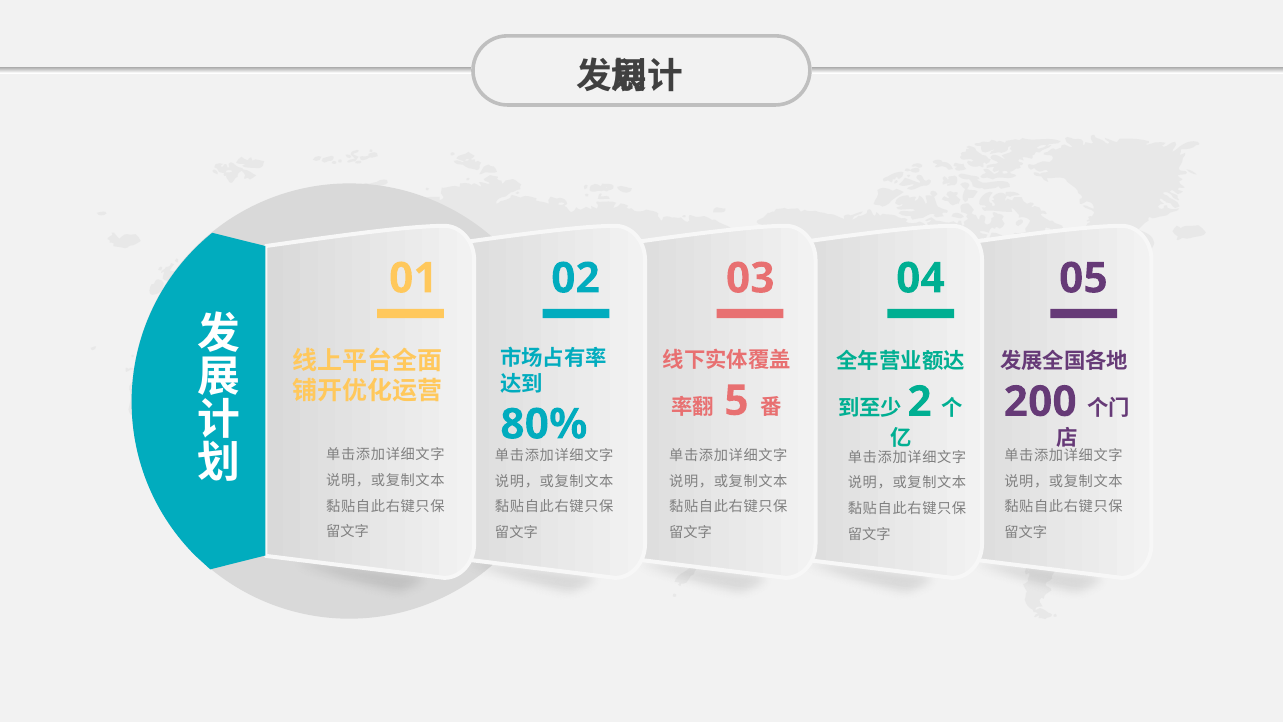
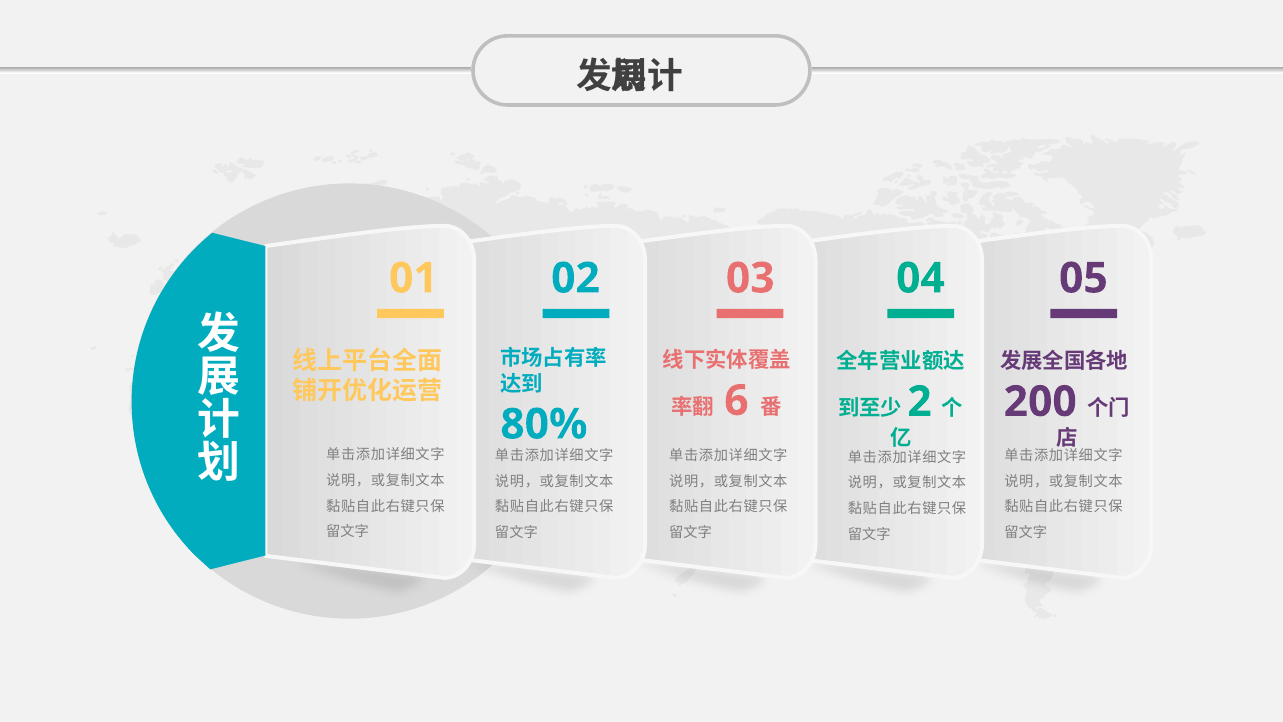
5: 5 -> 6 (736, 401)
